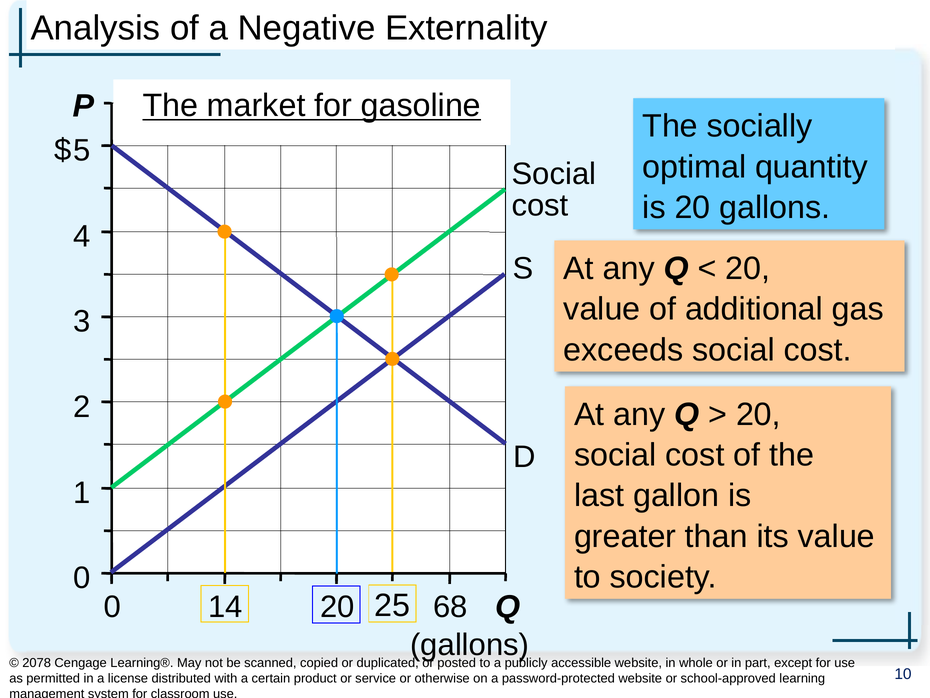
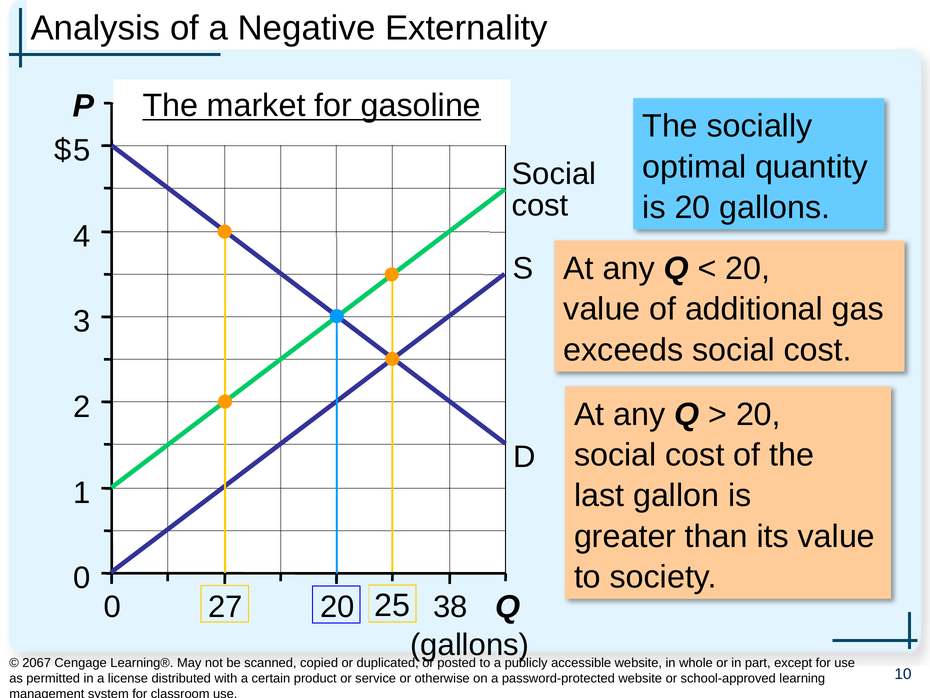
14: 14 -> 27 (225, 606)
68: 68 -> 38 (450, 606)
2078: 2078 -> 2067 (37, 663)
